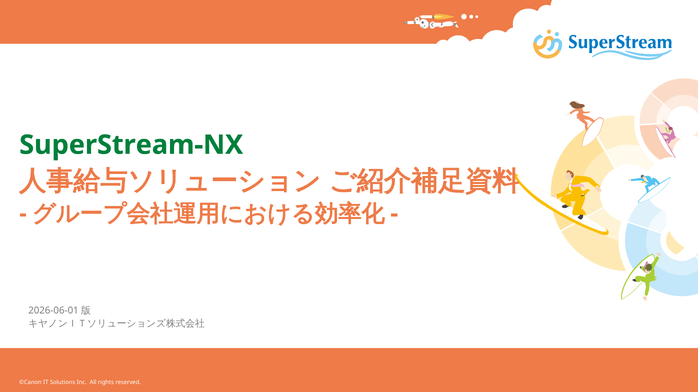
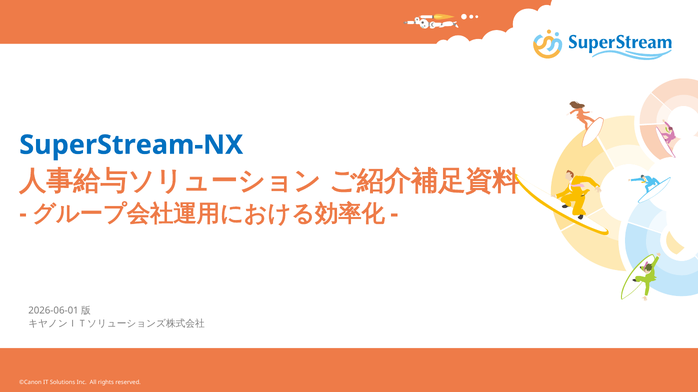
SuperStream-NX colour: green -> blue (131, 145)
